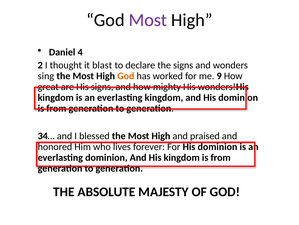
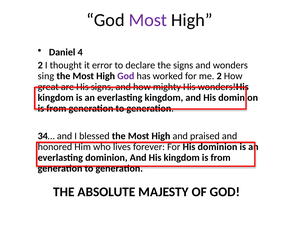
blast: blast -> error (102, 65)
God colour: orange -> purple (126, 76)
me 9: 9 -> 2 (219, 76)
